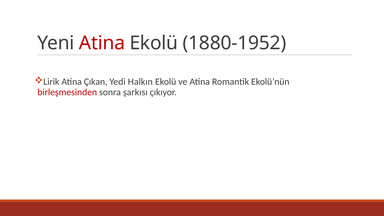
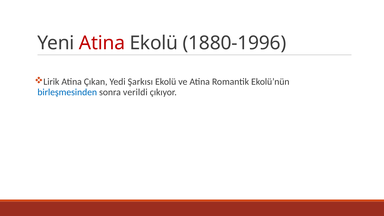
1880-1952: 1880-1952 -> 1880-1996 (234, 43)
Halkın: Halkın -> Şarkısı (140, 82)
birleşmesinden colour: red -> blue (67, 92)
şarkısı: şarkısı -> verildi (135, 92)
